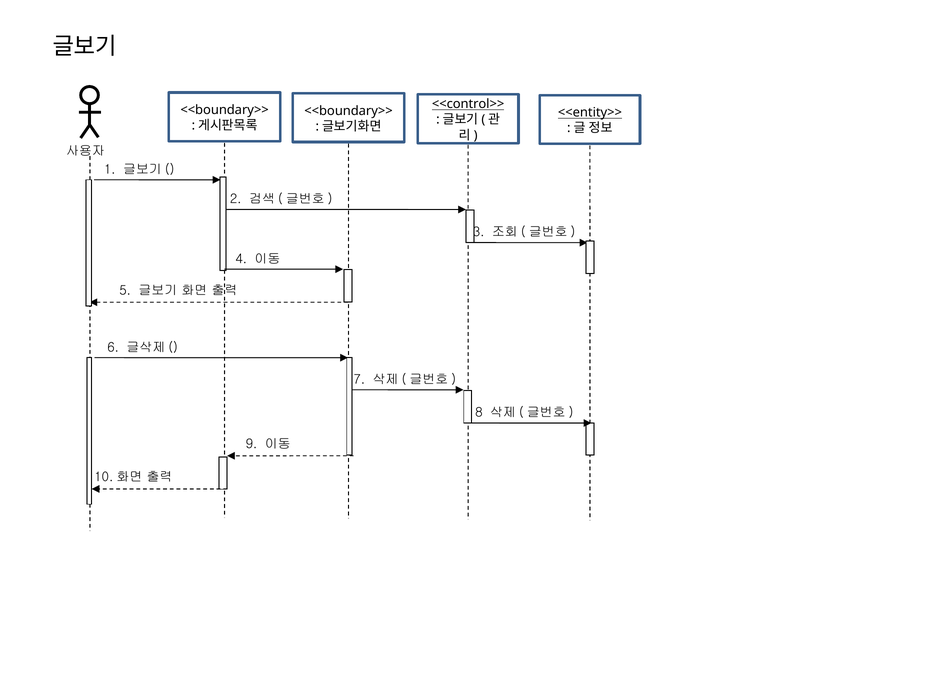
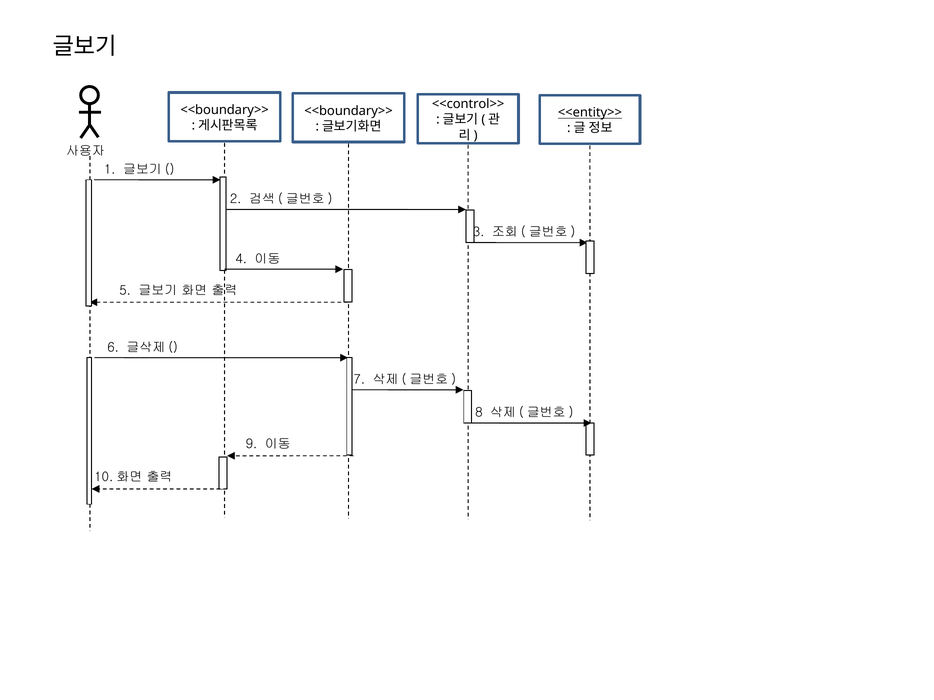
<<control>> underline: present -> none (468, 104)
